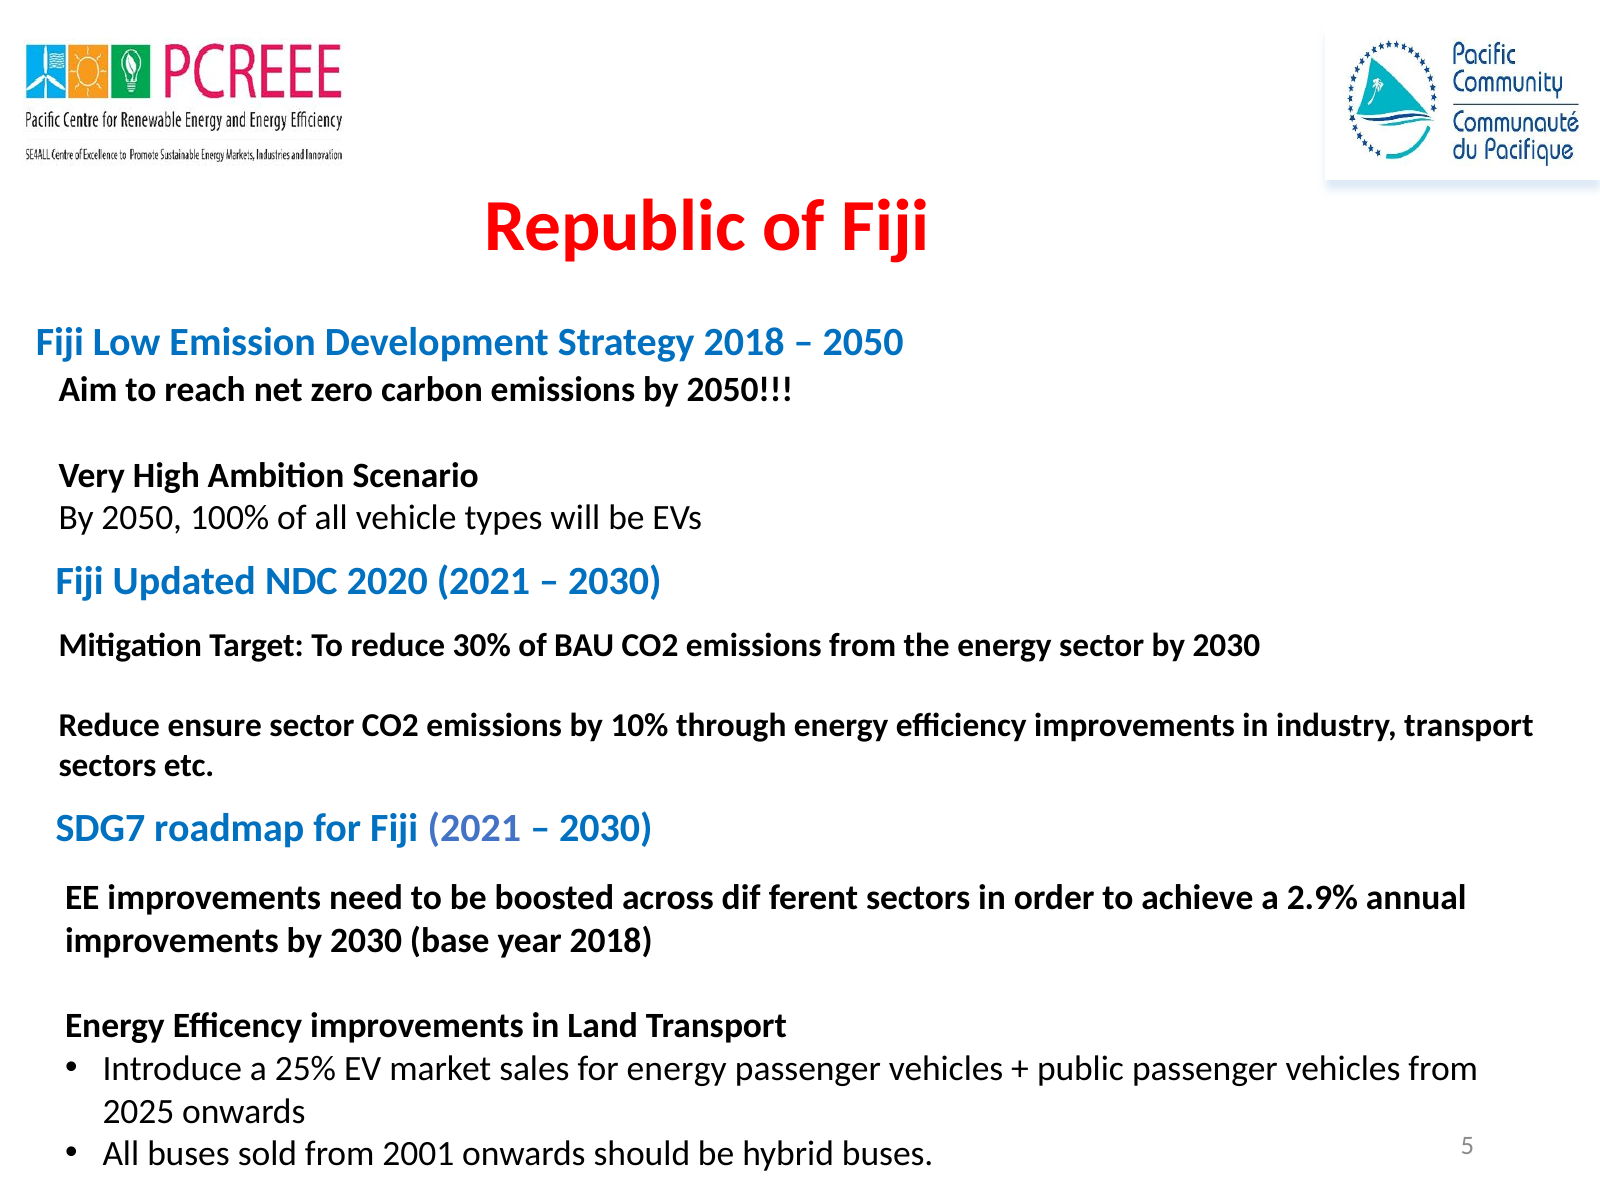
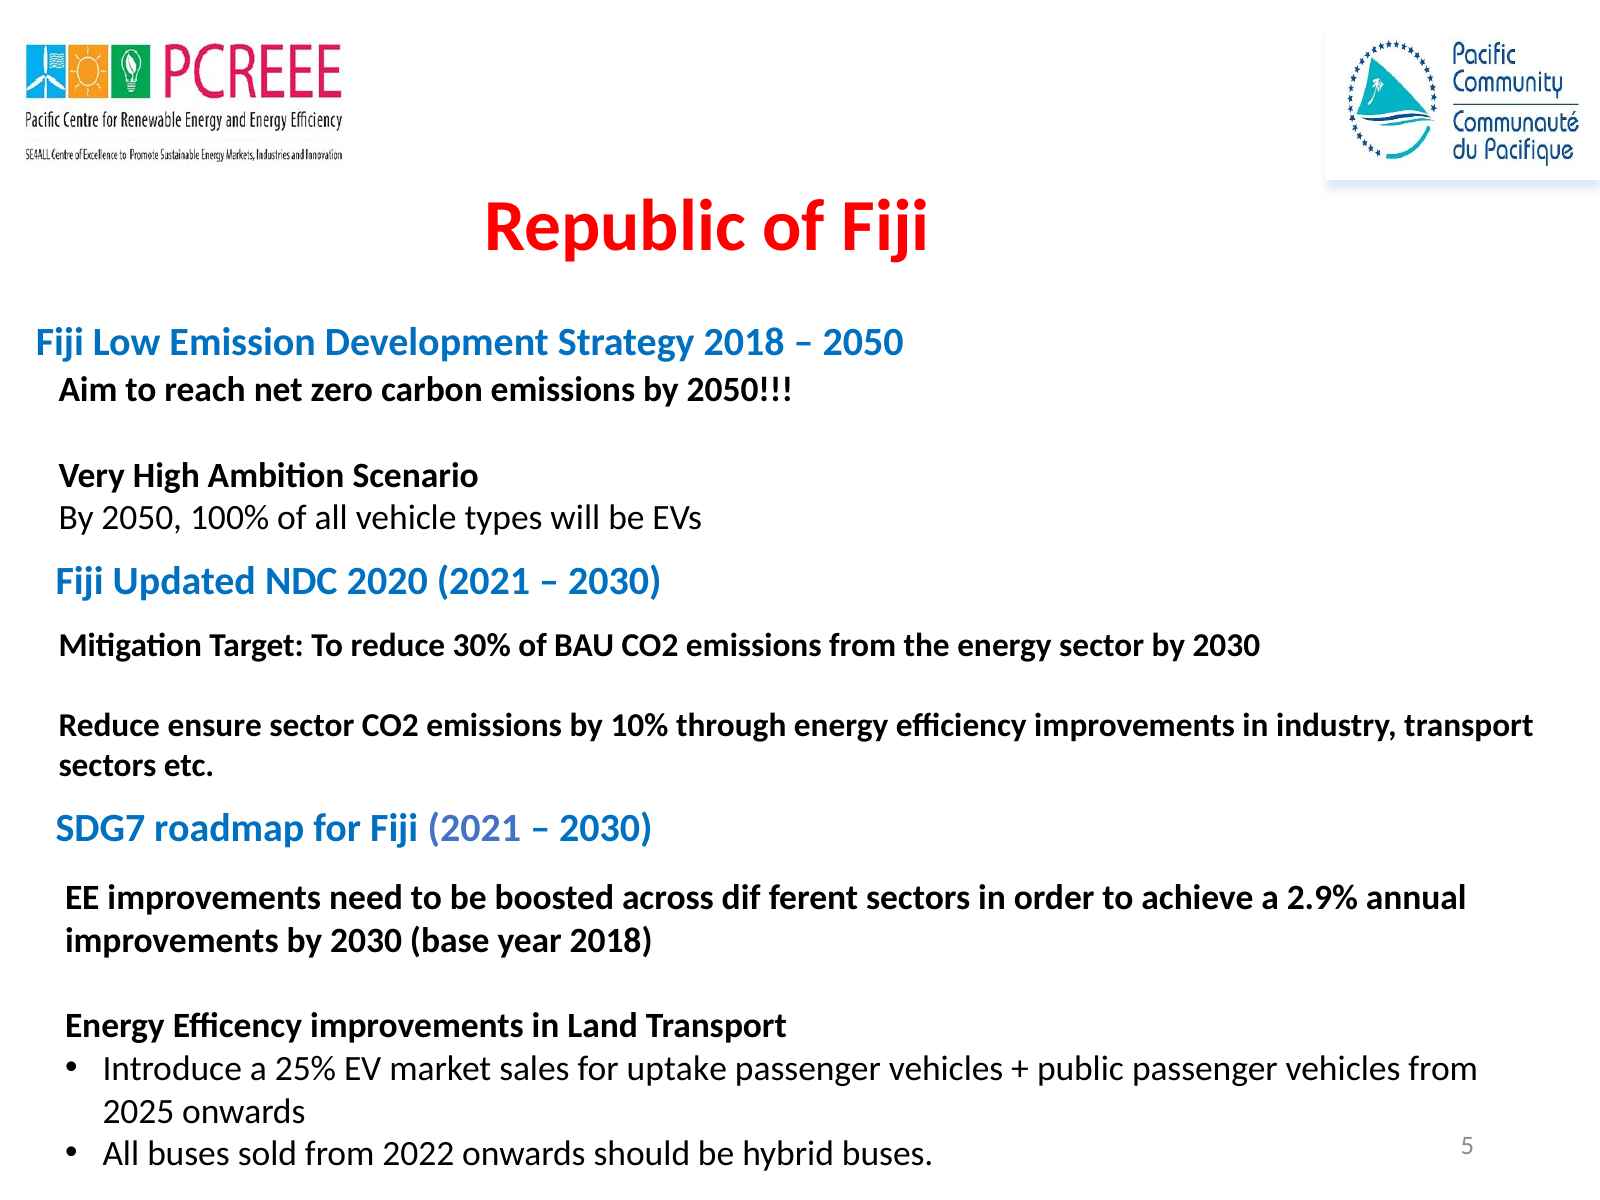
for energy: energy -> uptake (677, 1069)
2001: 2001 -> 2022 (418, 1154)
